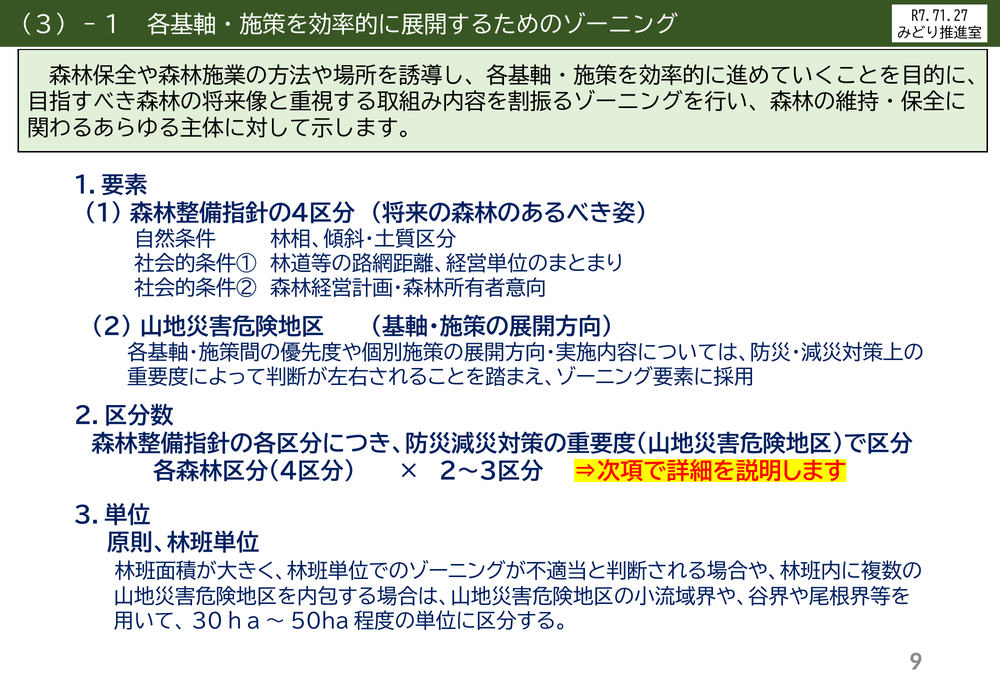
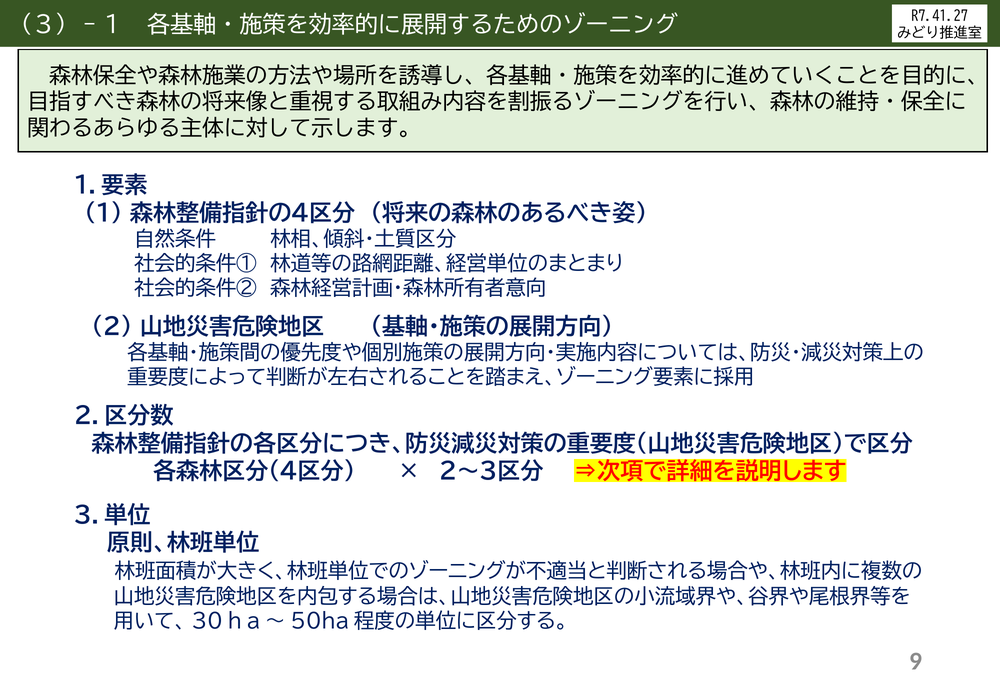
R7.71.27: R7.71.27 -> R7.41.27 (940, 16)
